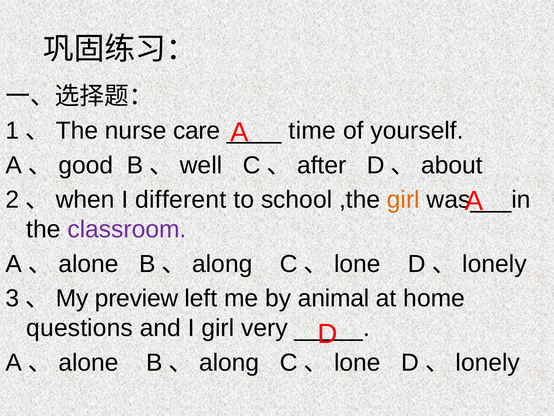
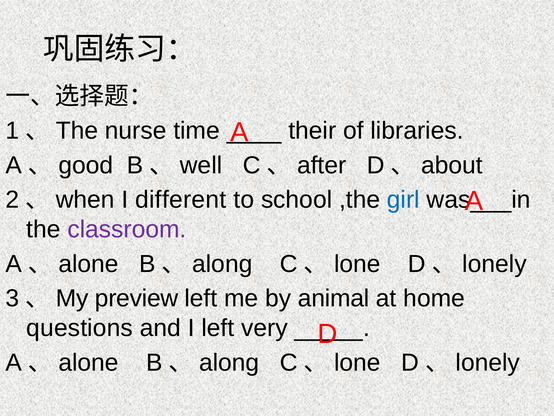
care: care -> time (197, 131)
time: time -> their (312, 131)
yourself: yourself -> libraries (417, 131)
girl colour: orange -> blue (403, 200)
I girl: girl -> left (218, 328)
